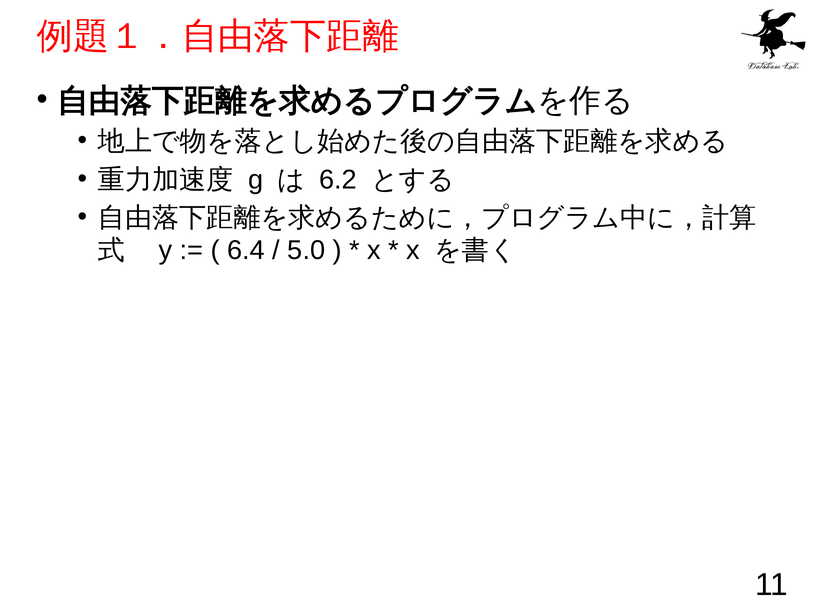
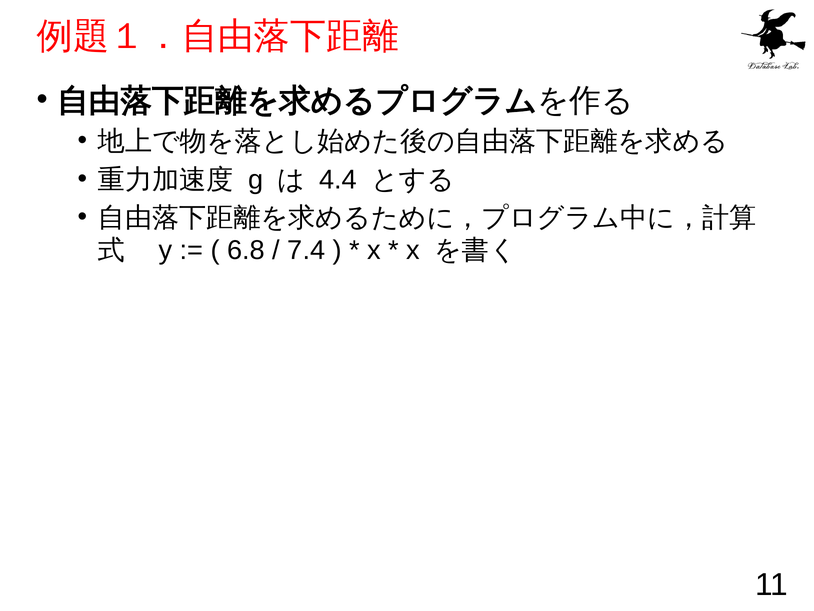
6.2: 6.2 -> 4.4 (338, 179)
6.4: 6.4 -> 6.8 (246, 250)
5.0: 5.0 -> 7.4 (306, 250)
